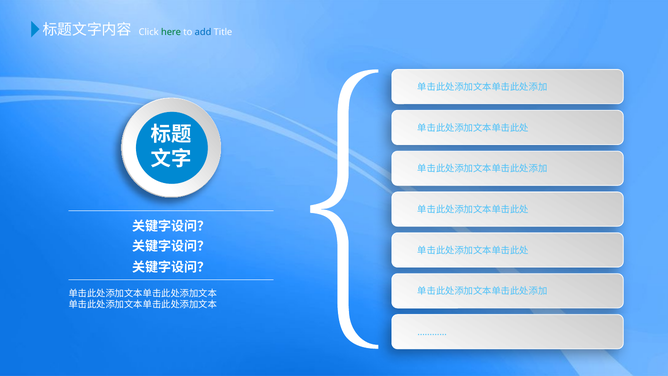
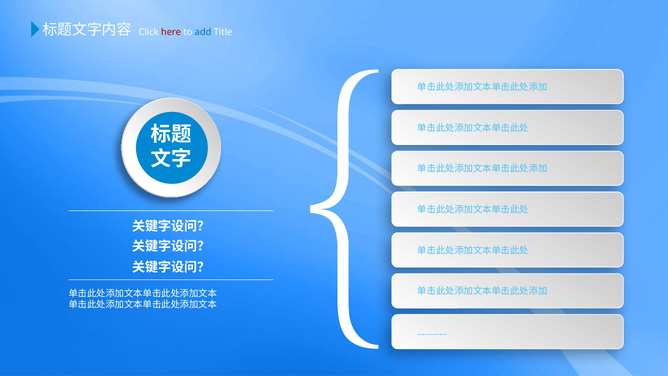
here colour: green -> red (171, 32)
